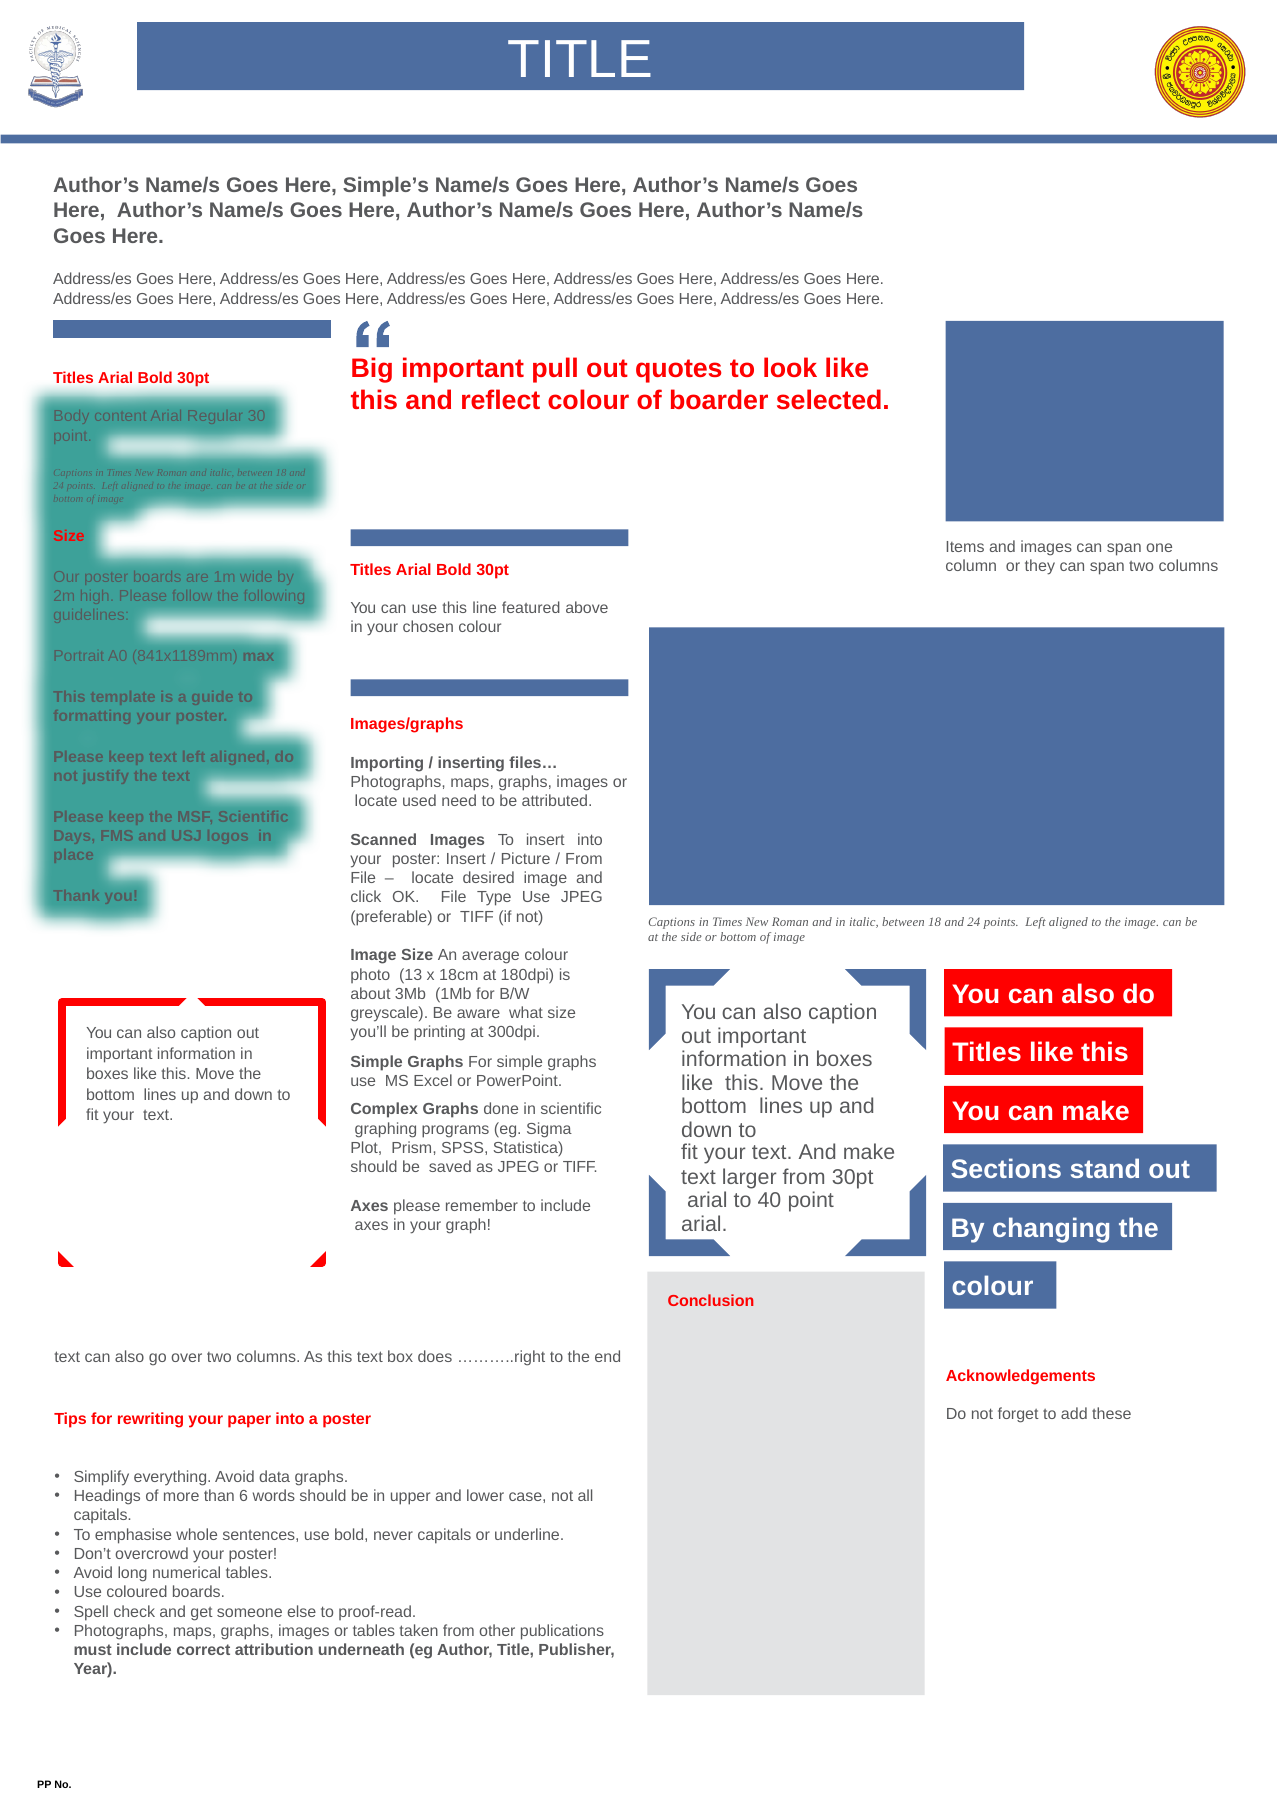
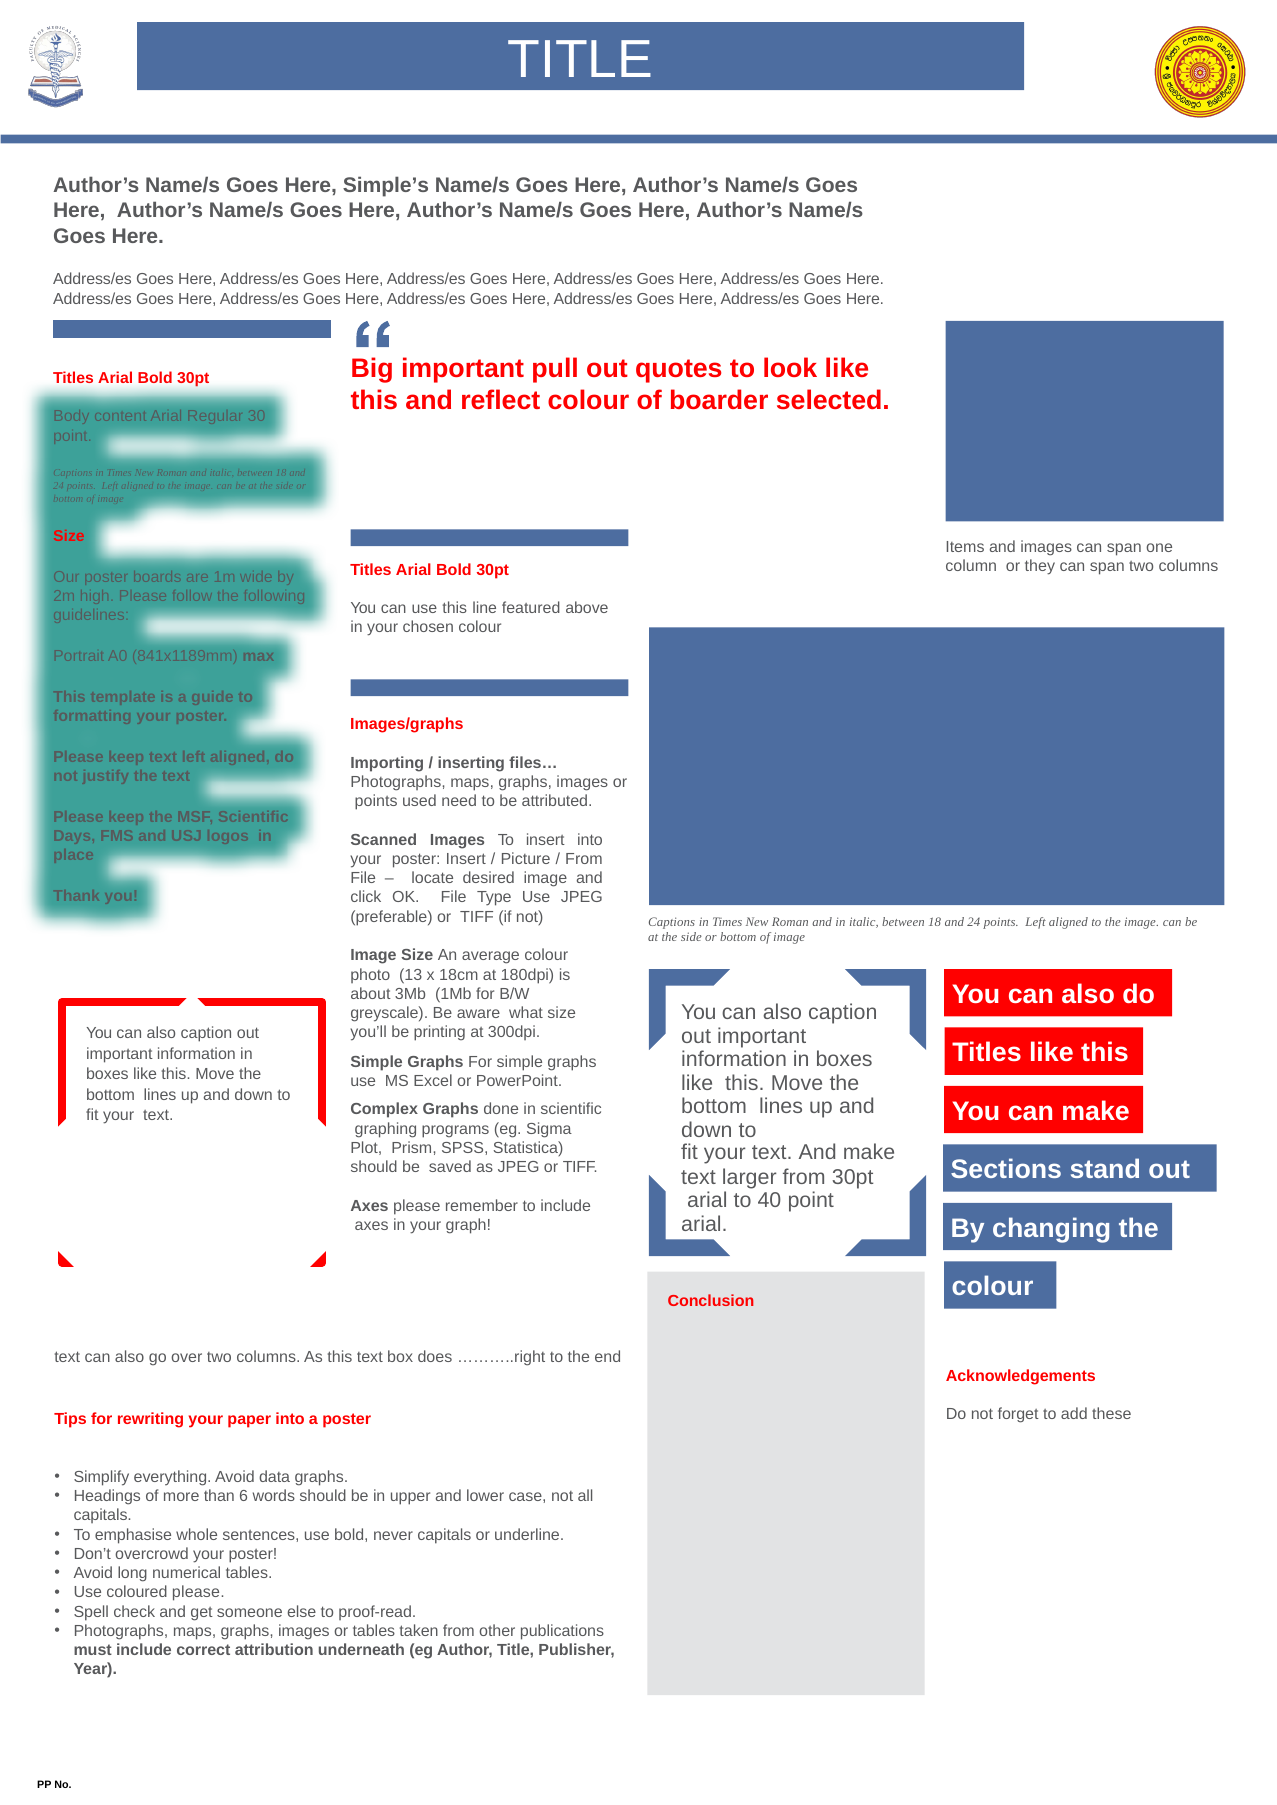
locate: locate -> points (376, 801)
coloured boards: boards -> please (198, 1593)
